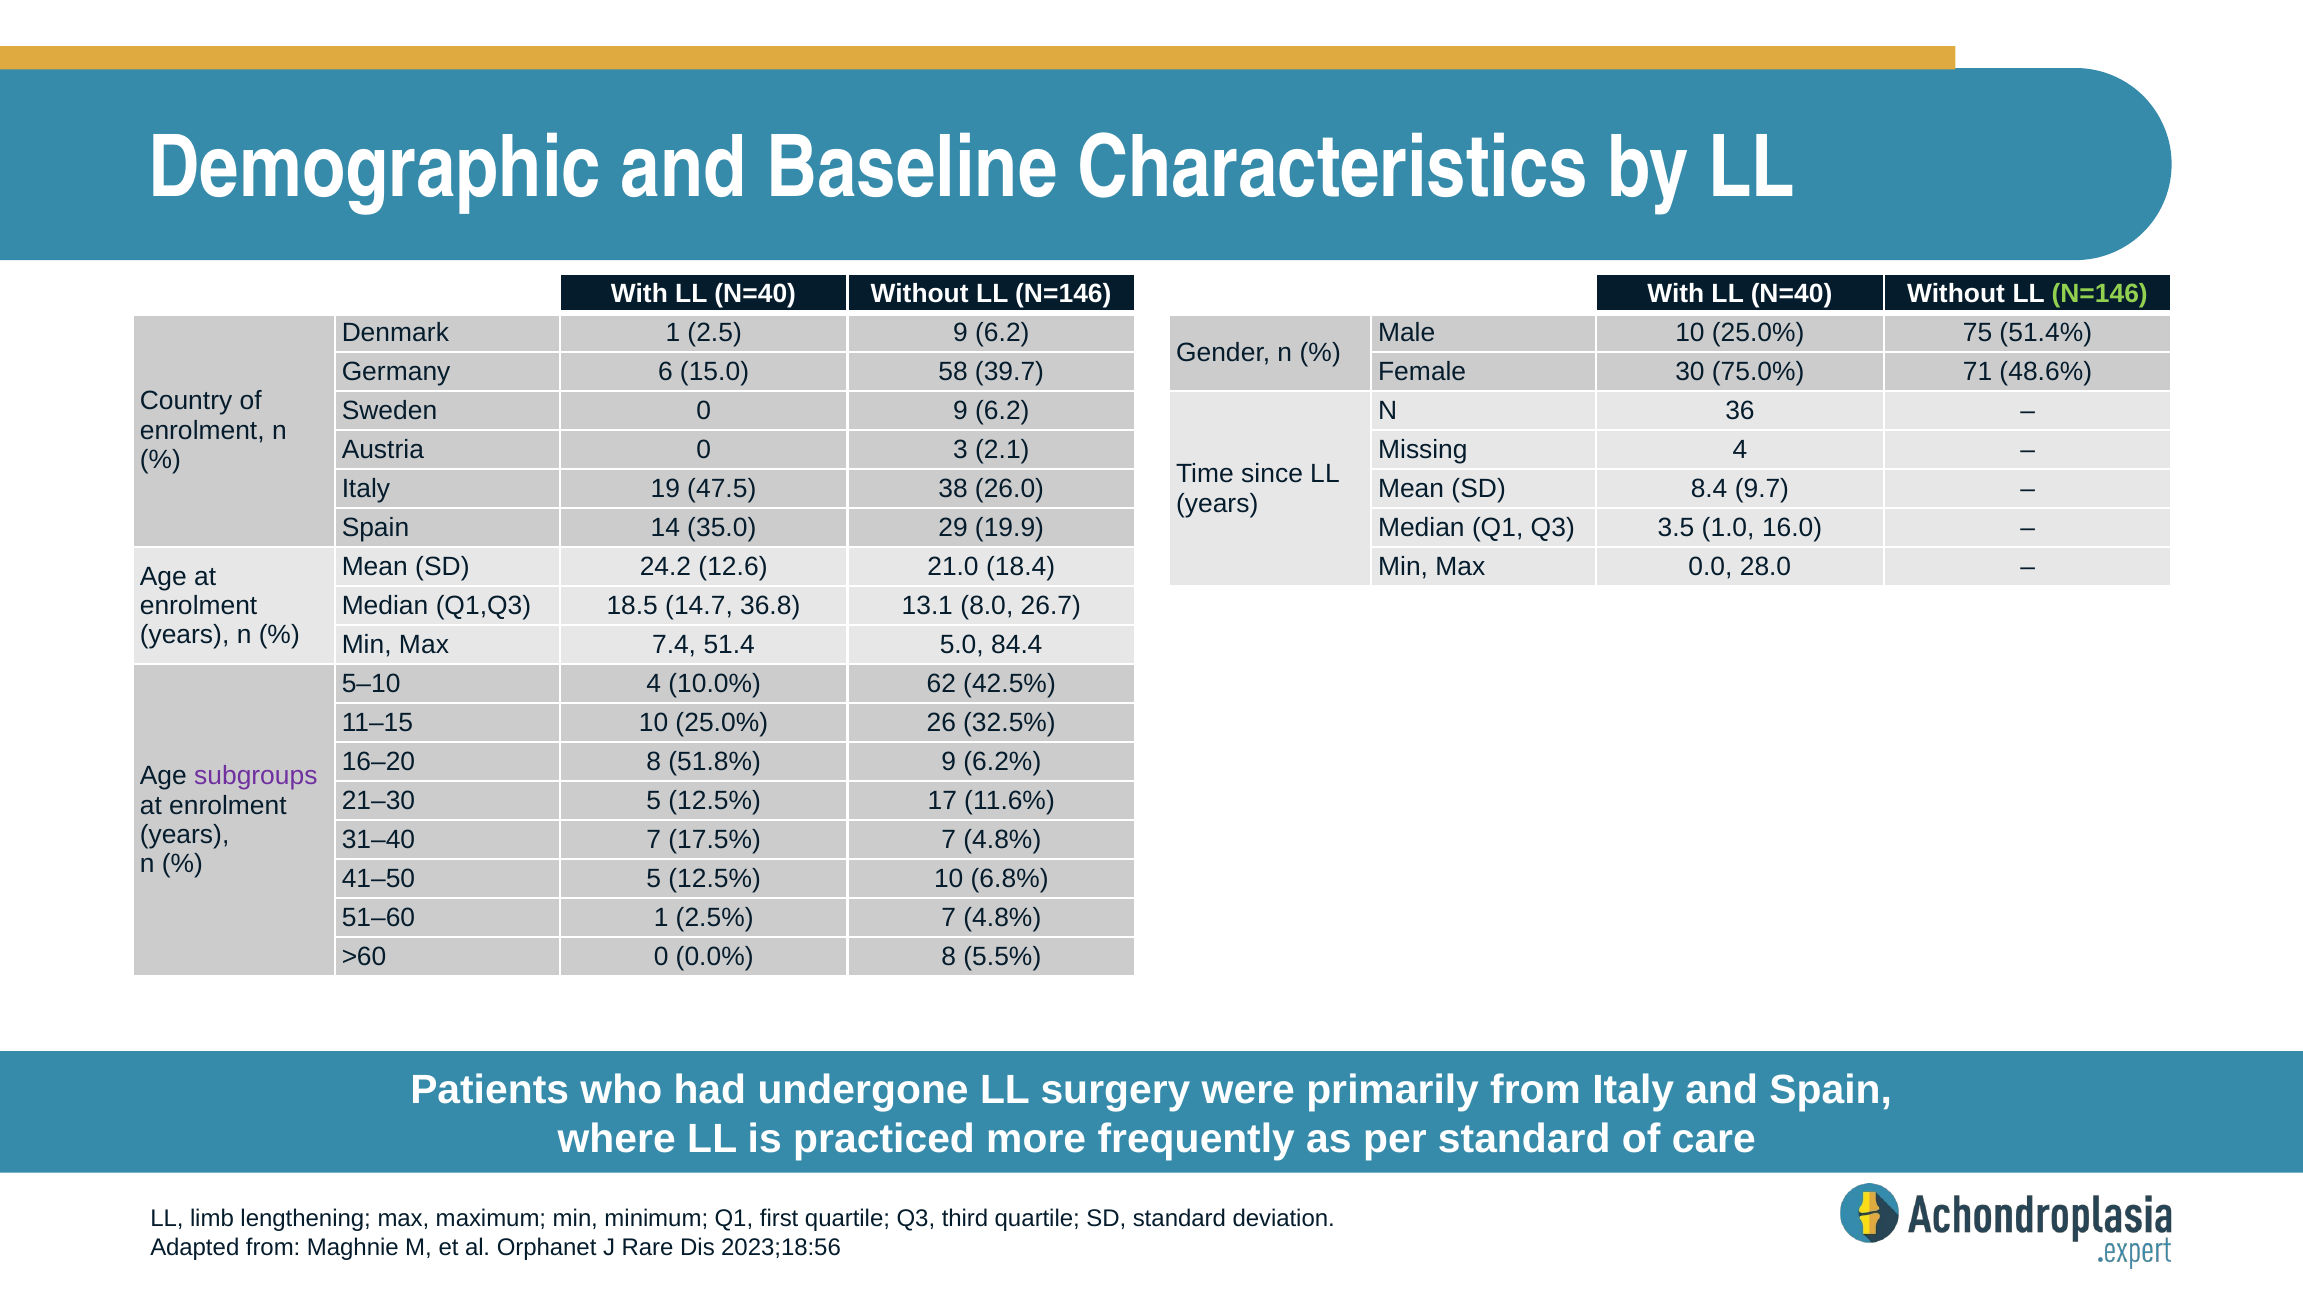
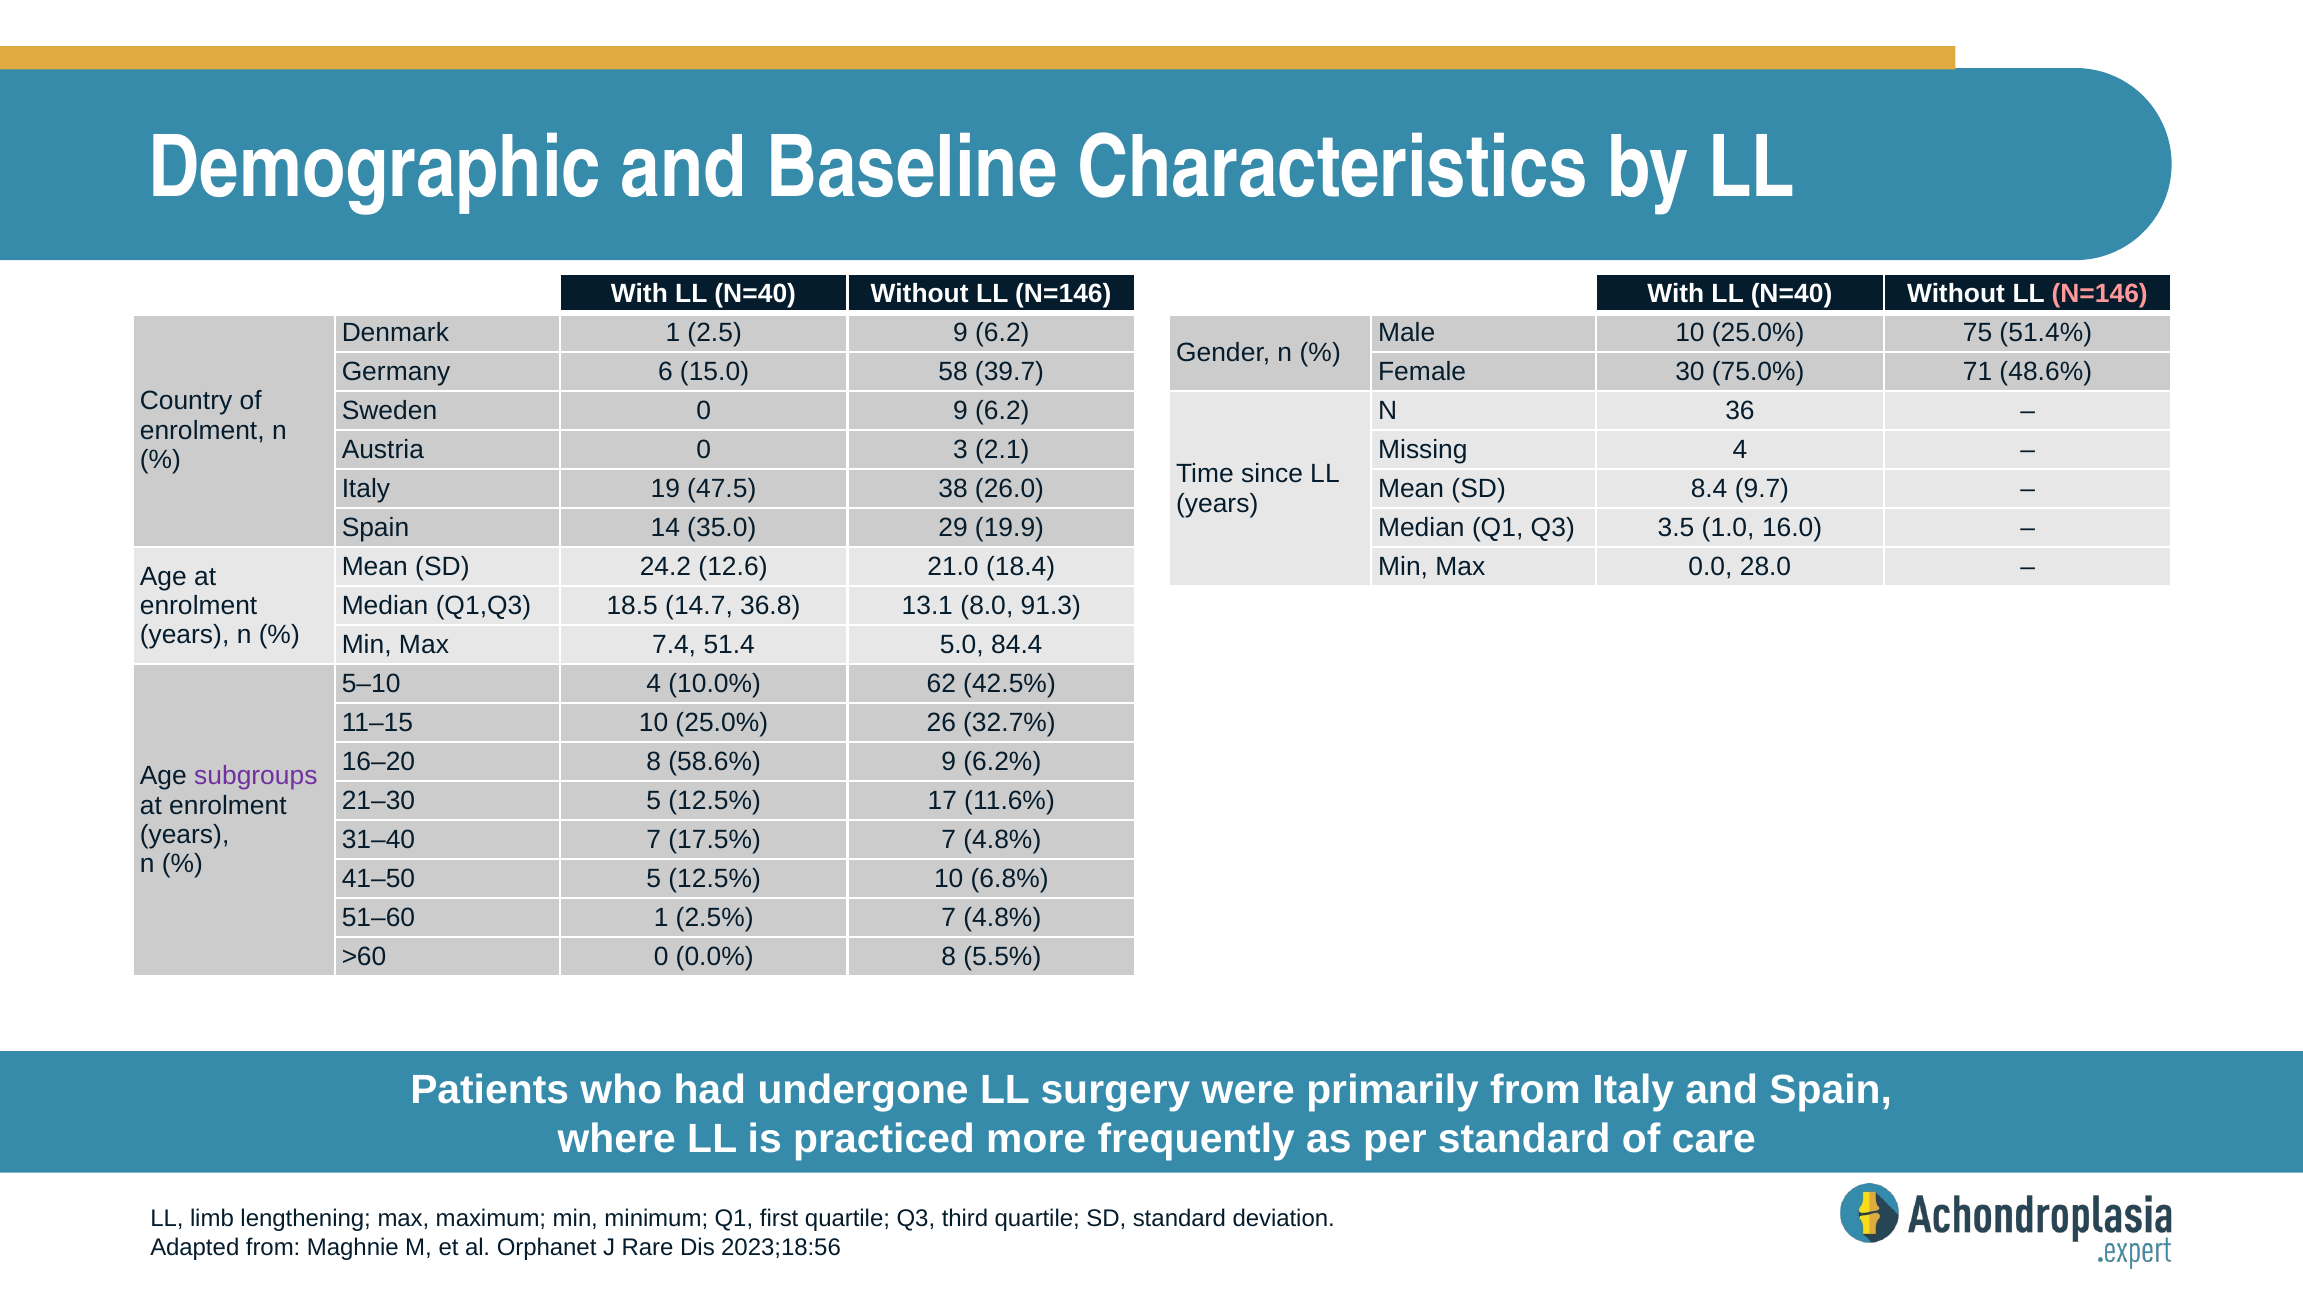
N=146 colour: light green -> pink (2100, 294)
26.7: 26.7 -> 91.3 (1051, 605)
32.5%: 32.5% -> 32.7% (1009, 722)
51.8%: 51.8% -> 58.6% (715, 761)
